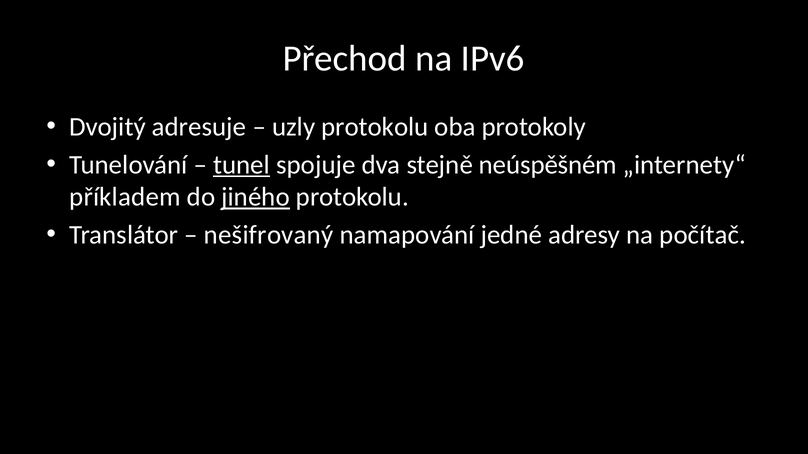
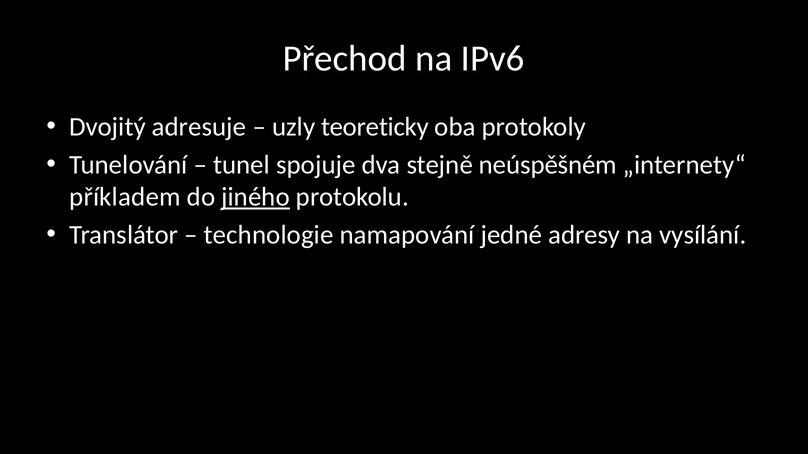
uzly protokolu: protokolu -> teoreticky (375, 127)
tunel underline: present -> none (242, 165)
nešifrovaný: nešifrovaný -> technologie (269, 235)
počítač: počítač -> vysílání (703, 235)
